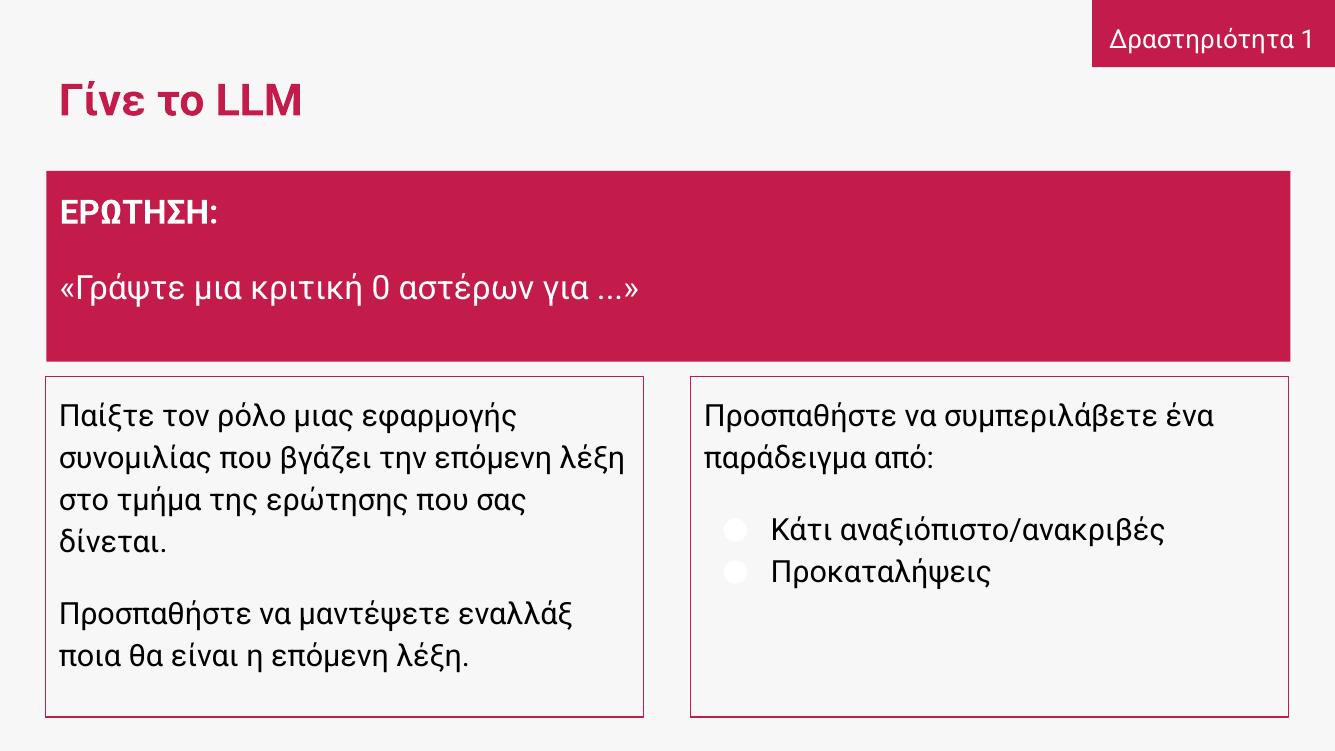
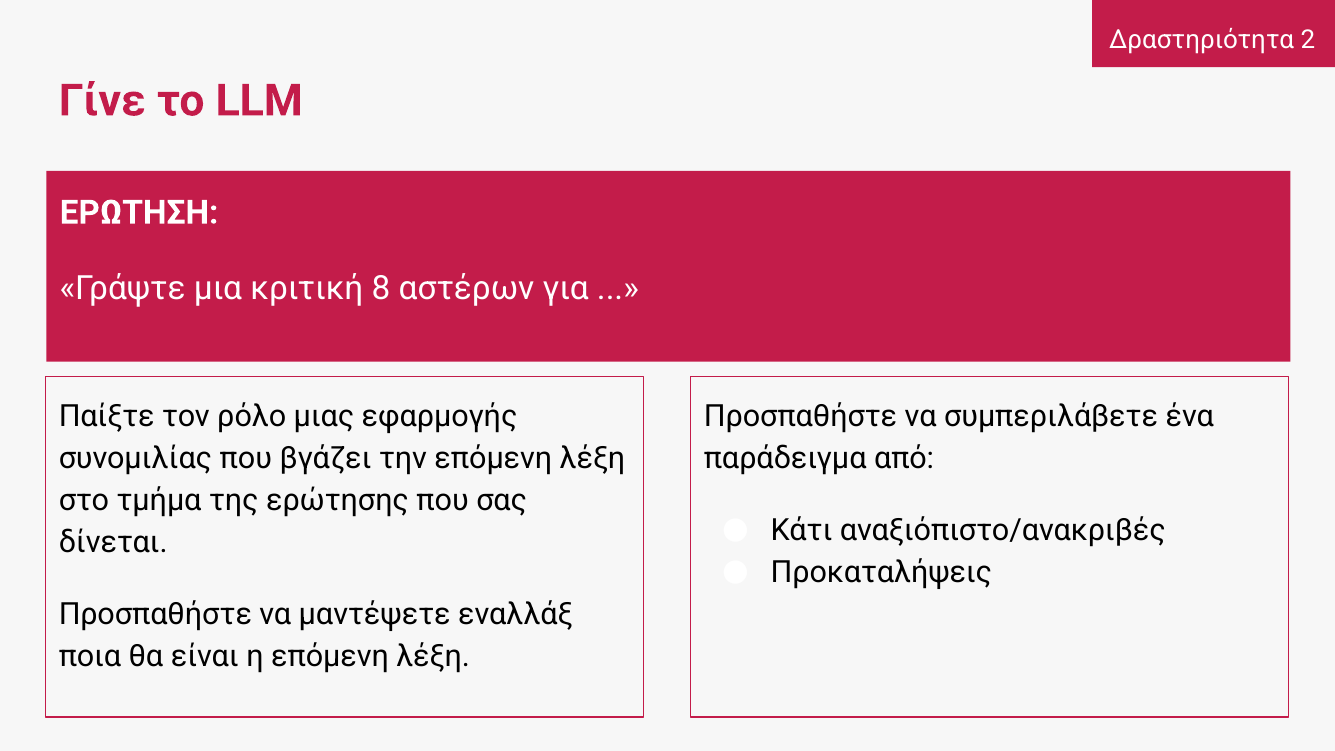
1: 1 -> 2 (1308, 40)
0: 0 -> 8 (381, 288)
